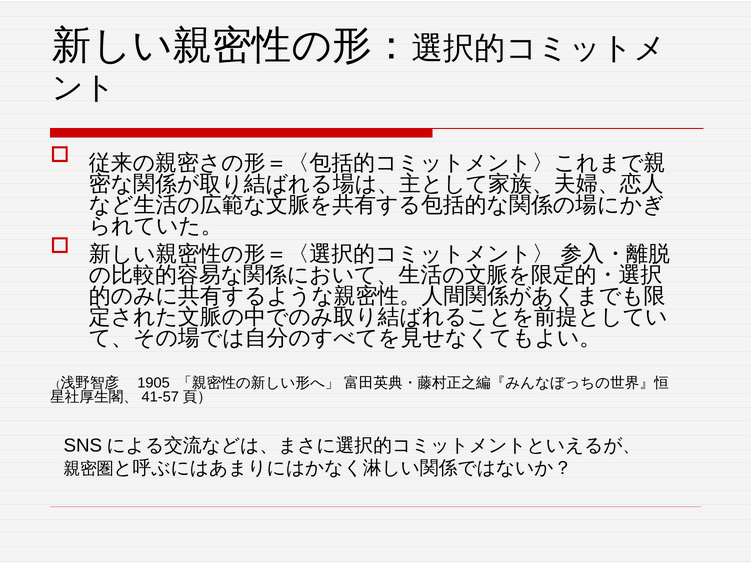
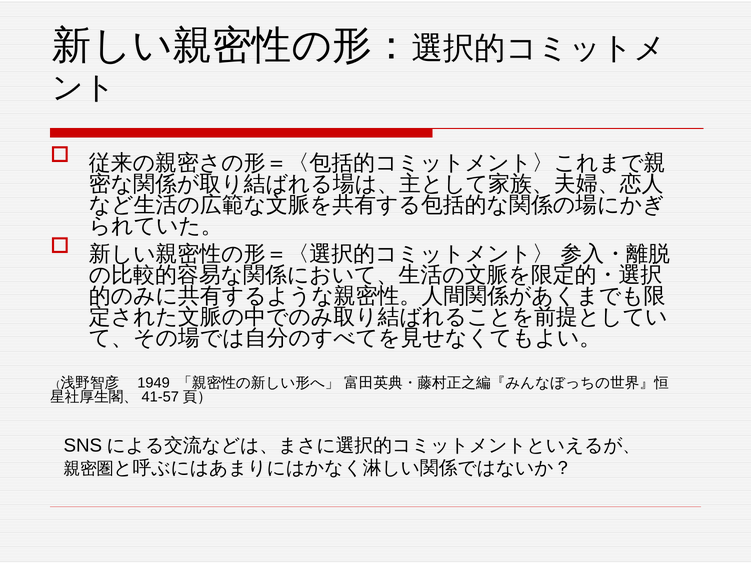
1905: 1905 -> 1949 (154, 383)
